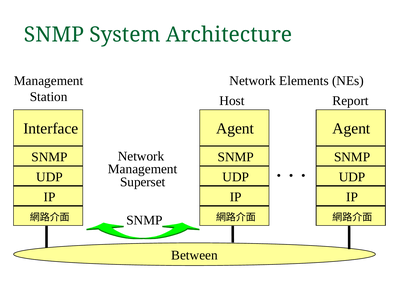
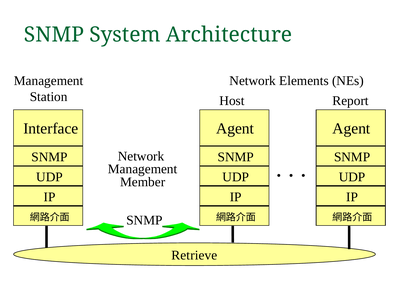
Superset: Superset -> Member (143, 182)
Between: Between -> Retrieve (194, 255)
